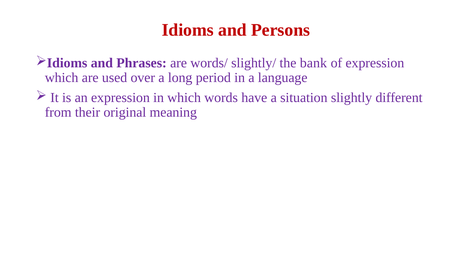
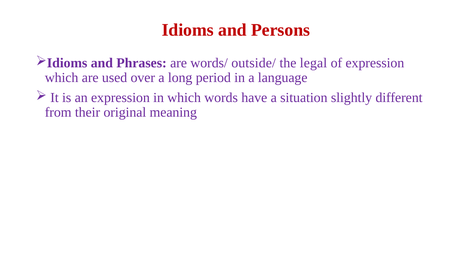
slightly/: slightly/ -> outside/ (254, 63)
bank: bank -> legal (313, 63)
